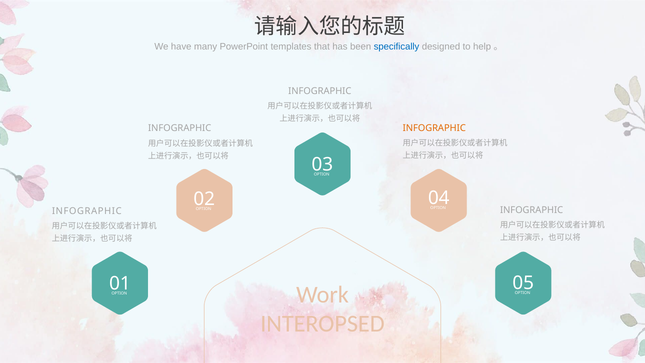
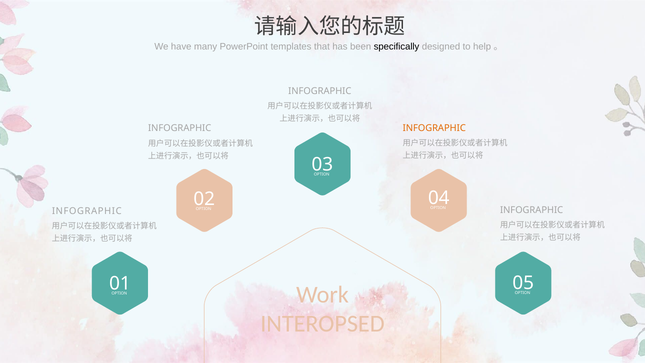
specifically colour: blue -> black (397, 47)
